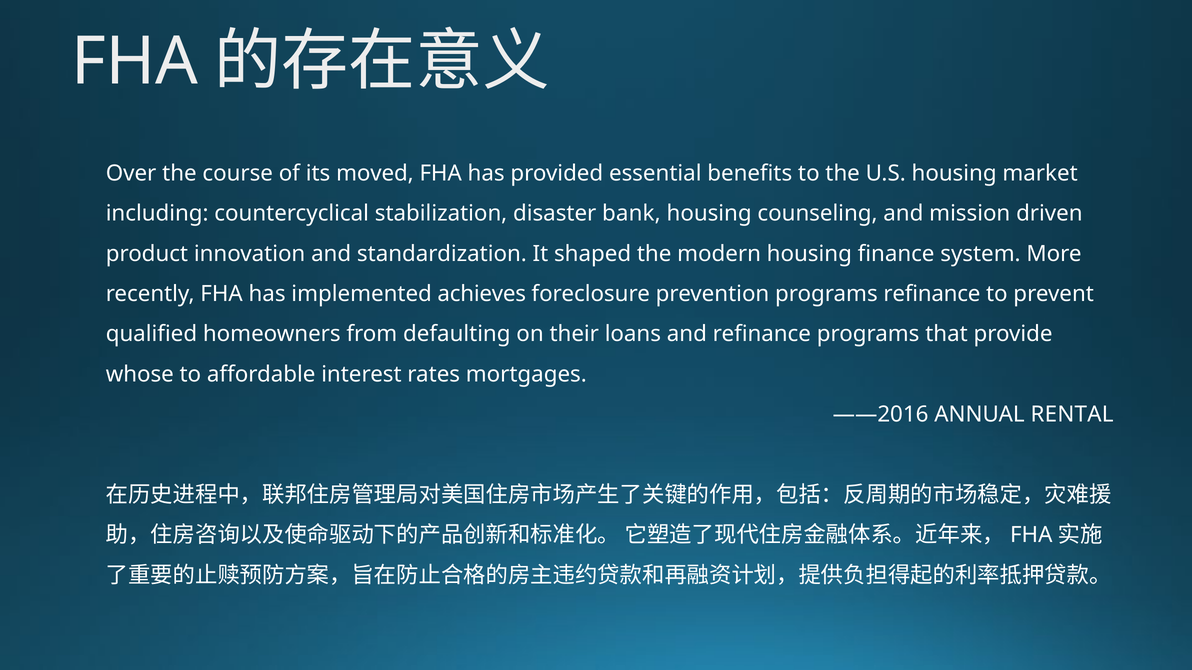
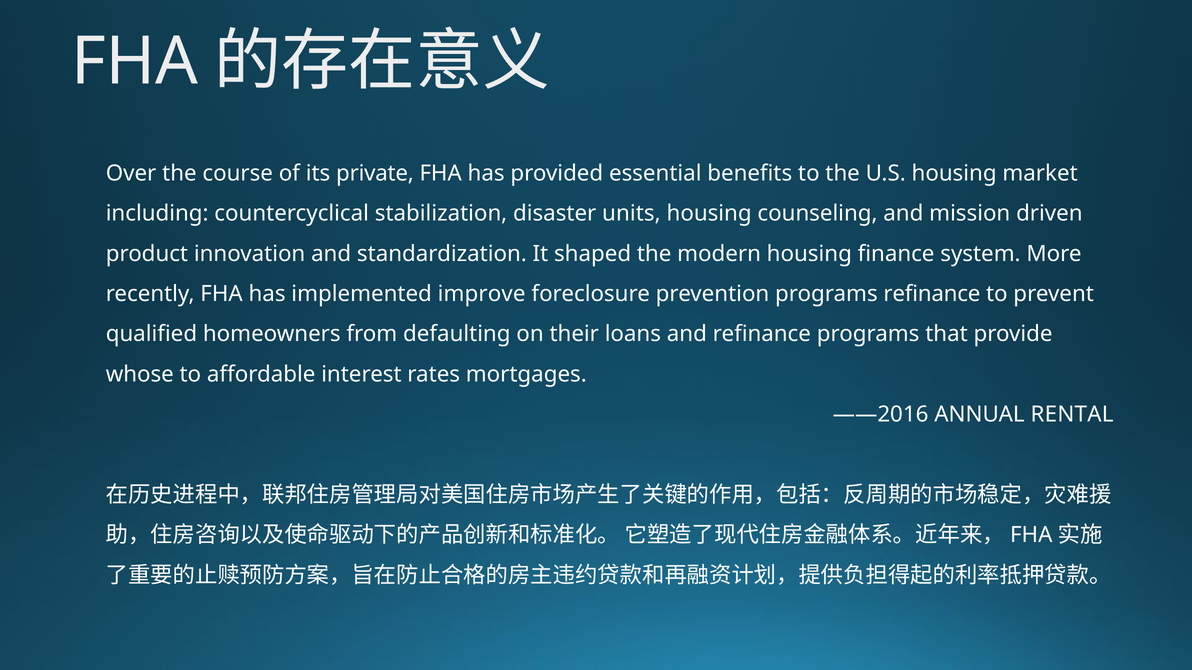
moved: moved -> private (375, 173)
bank: bank -> units (631, 214)
achieves: achieves -> improve (482, 294)
